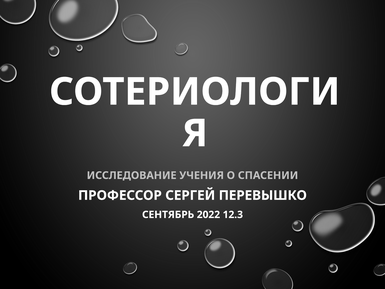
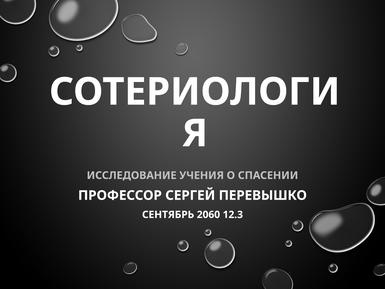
2022: 2022 -> 2060 (208, 214)
